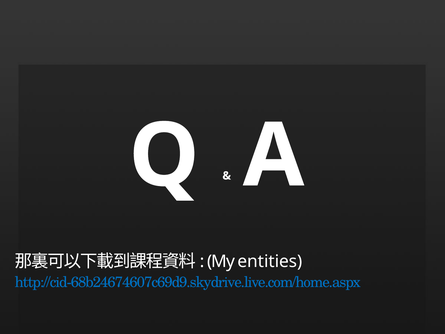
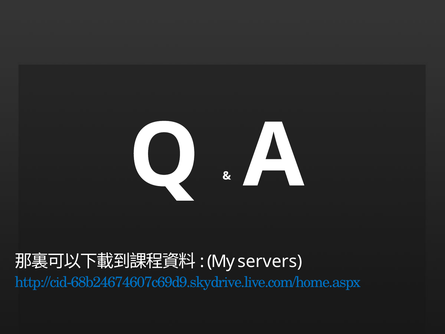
entities: entities -> servers (270, 261)
